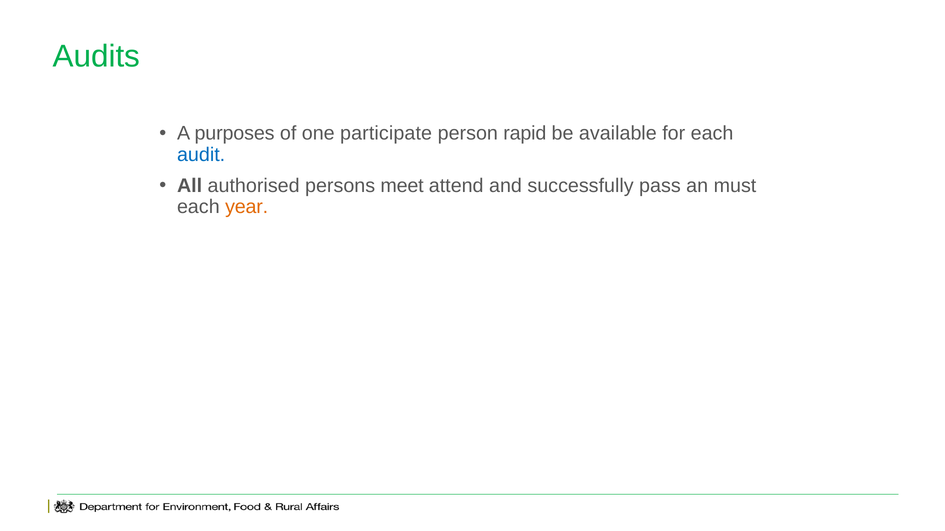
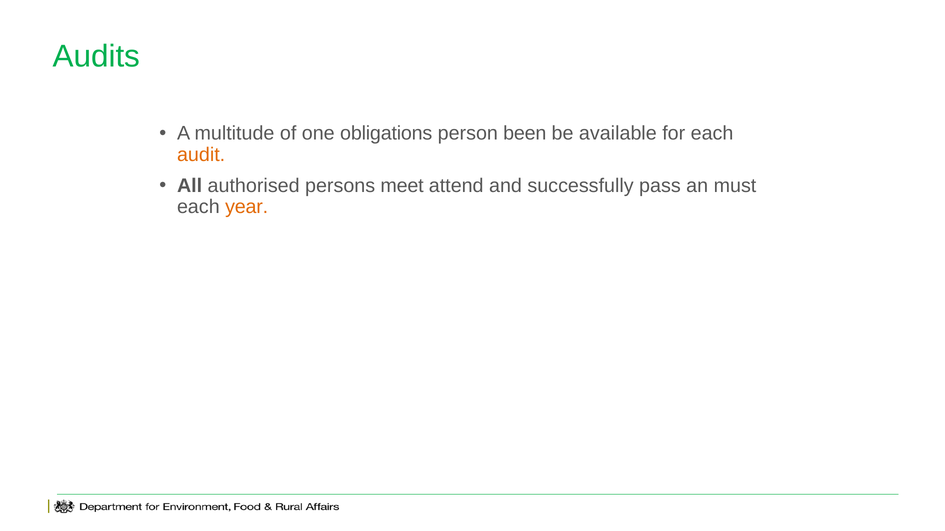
purposes: purposes -> multitude (234, 134)
participate: participate -> obligations (386, 134)
rapid: rapid -> been (525, 134)
audit colour: blue -> orange (201, 155)
